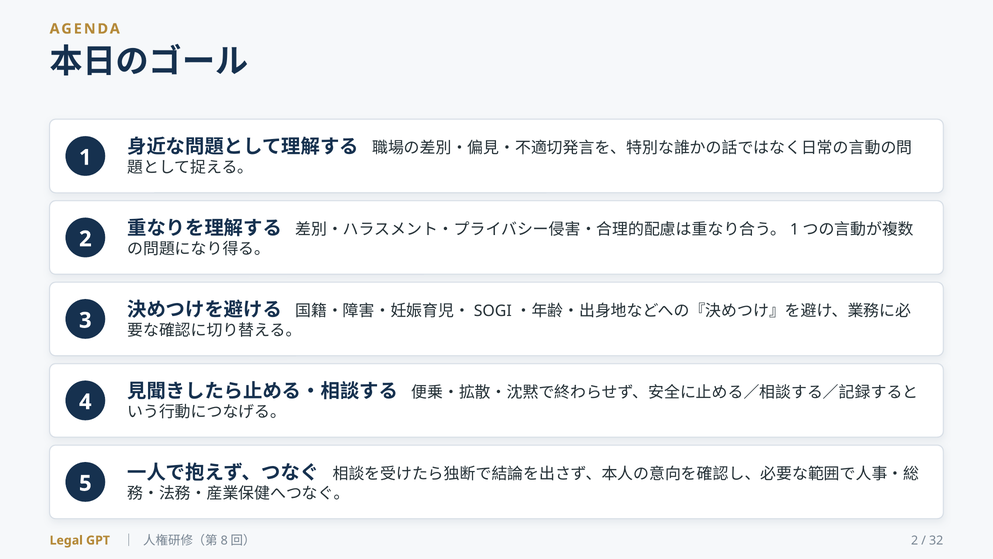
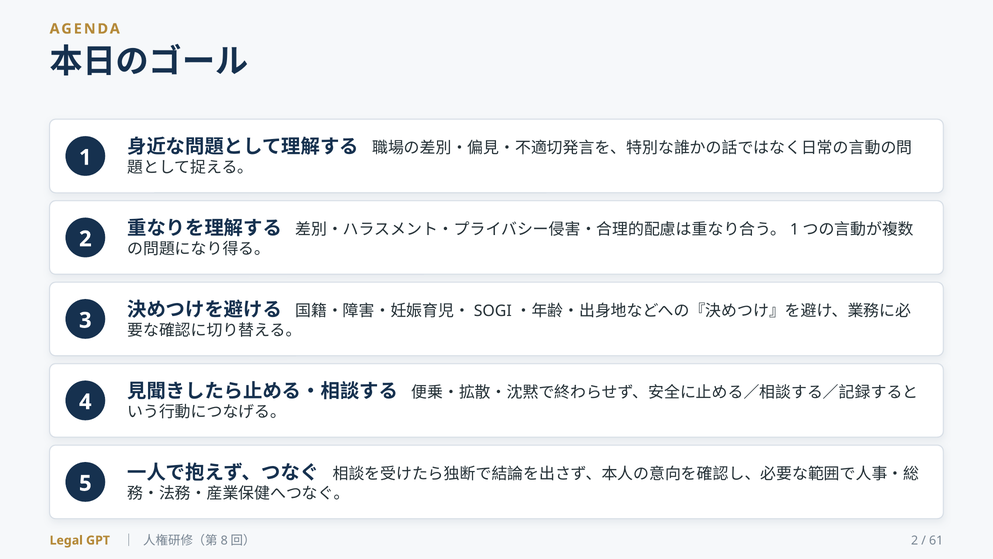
32: 32 -> 61 (936, 540)
